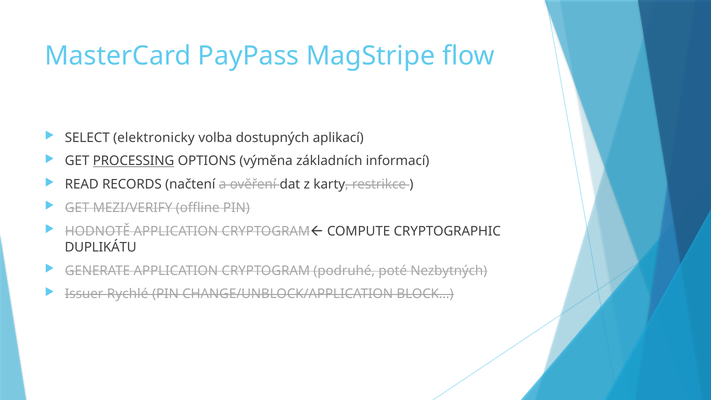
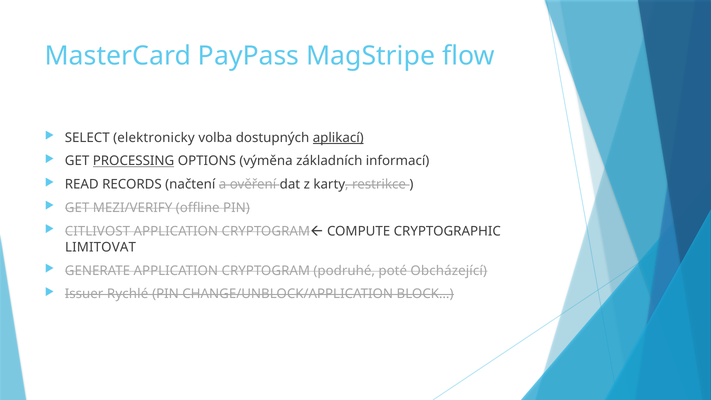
aplikací underline: none -> present (338, 138)
HODNOTĚ: HODNOTĚ -> CITLIVOST (97, 231)
DUPLIKÁTU: DUPLIKÁTU -> LIMITOVAT (101, 247)
Nezbytných: Nezbytných -> Obcházející (449, 271)
